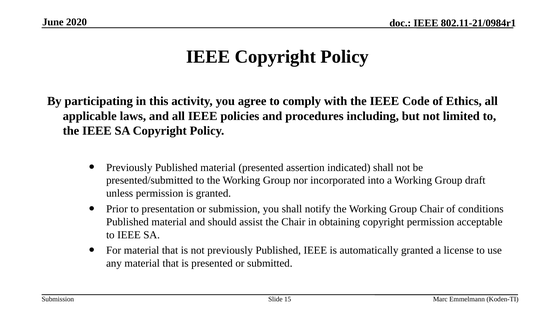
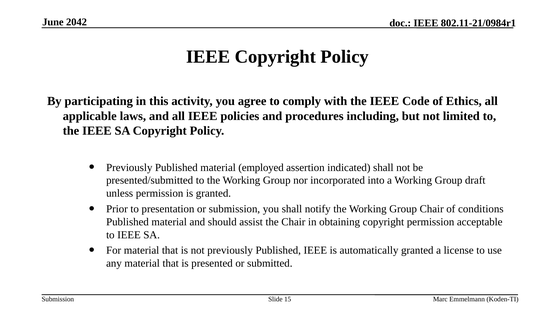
2020: 2020 -> 2042 (77, 22)
material presented: presented -> employed (261, 168)
